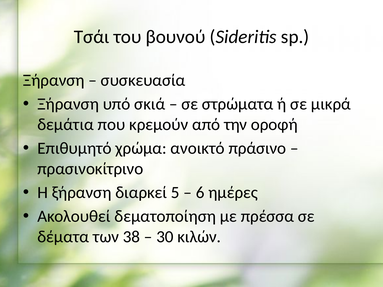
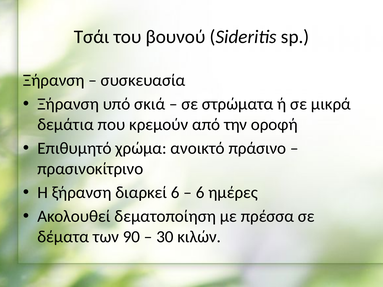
διαρκεί 5: 5 -> 6 (175, 193)
38: 38 -> 90 (131, 237)
